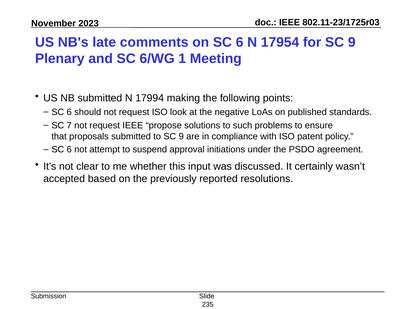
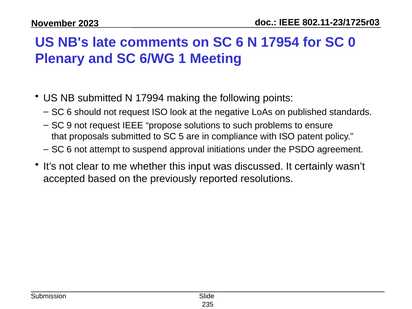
for SC 9: 9 -> 0 (352, 42)
7: 7 -> 9 (69, 125)
to SC 9: 9 -> 5 (181, 136)
